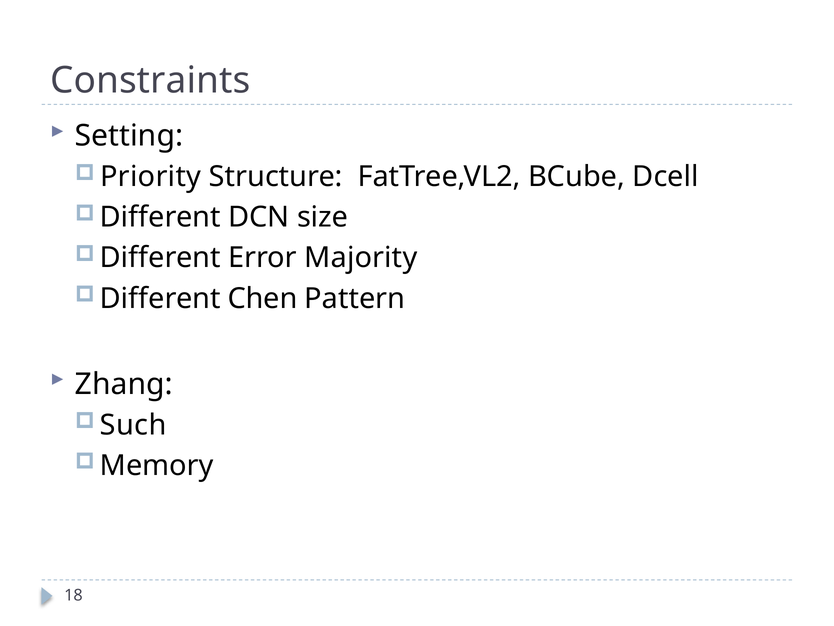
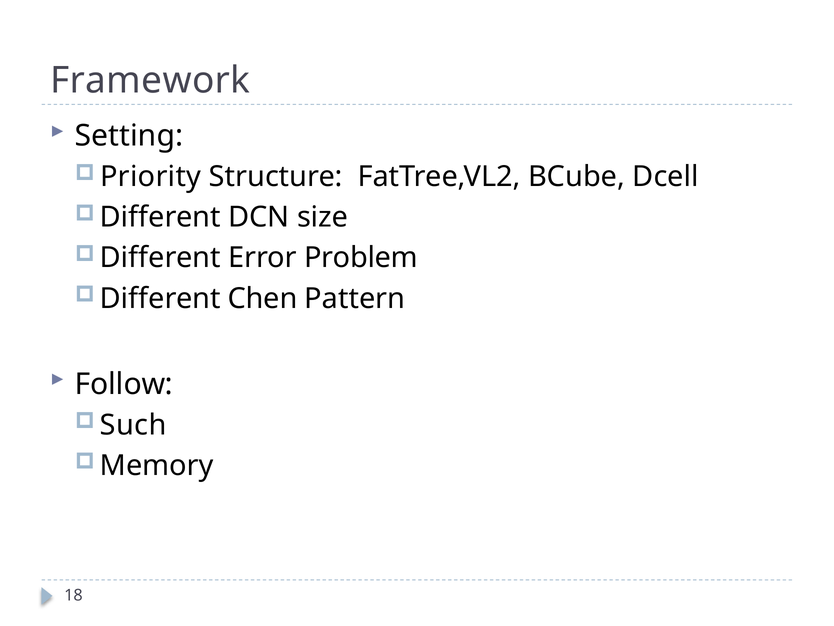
Constraints: Constraints -> Framework (150, 80)
Majority: Majority -> Problem (361, 258)
Zhang: Zhang -> Follow (124, 384)
